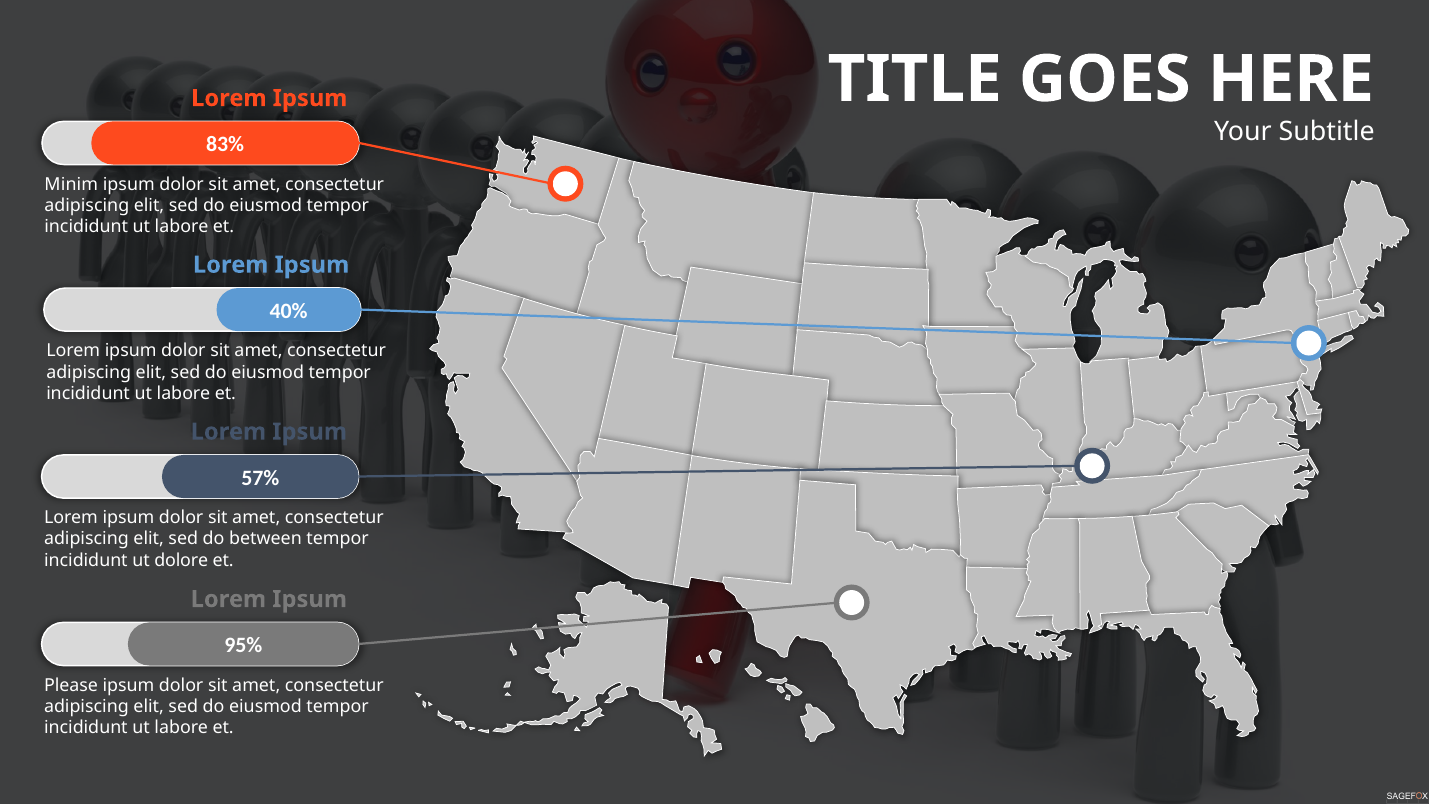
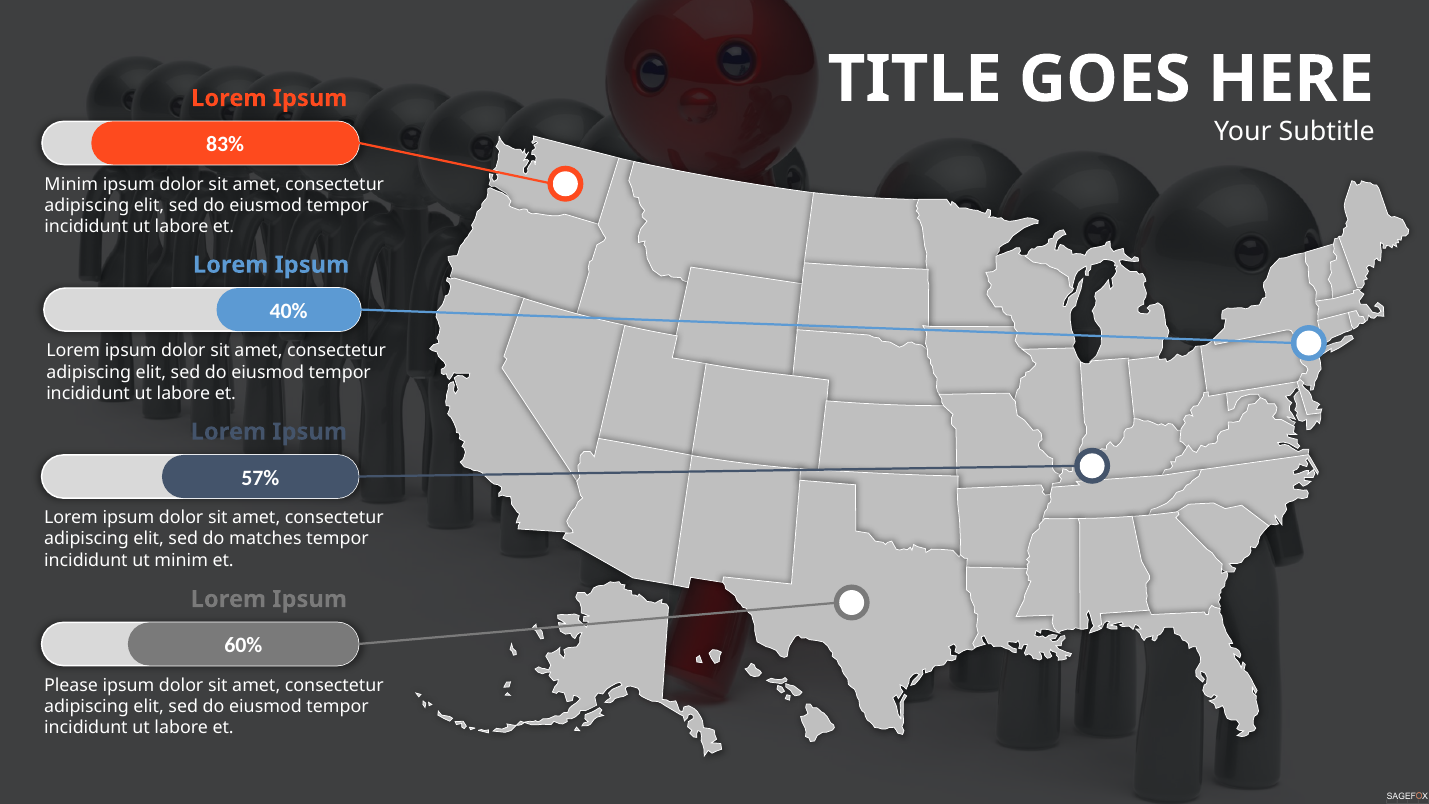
between: between -> matches (265, 539)
ut dolore: dolore -> minim (181, 560)
95%: 95% -> 60% (243, 645)
